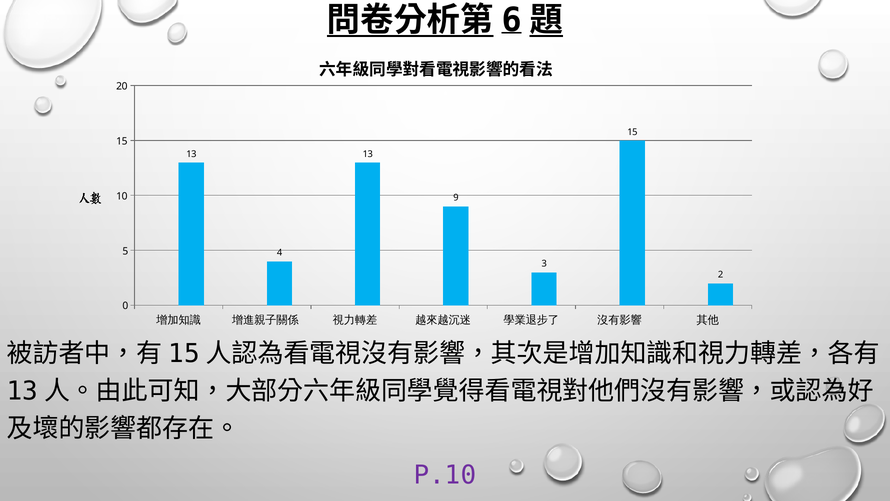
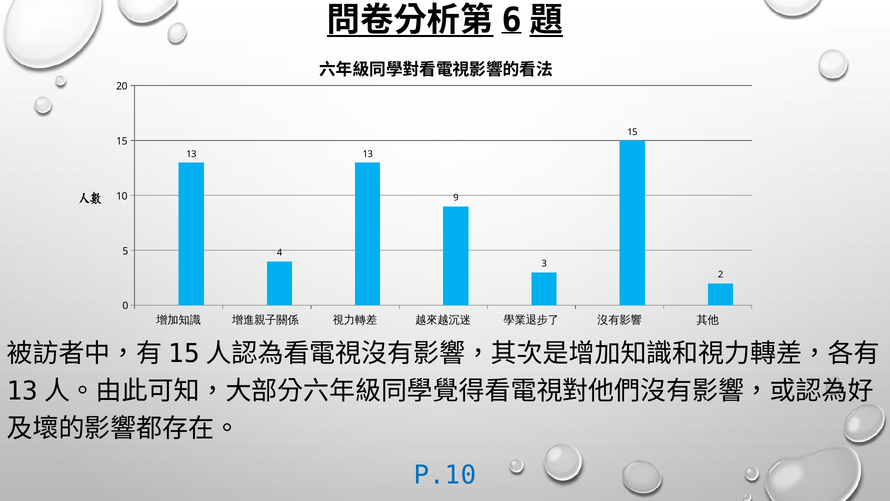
P.10 colour: purple -> blue (445, 475)
